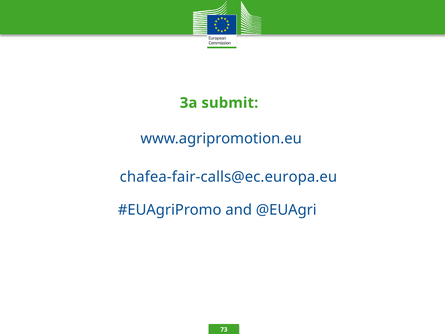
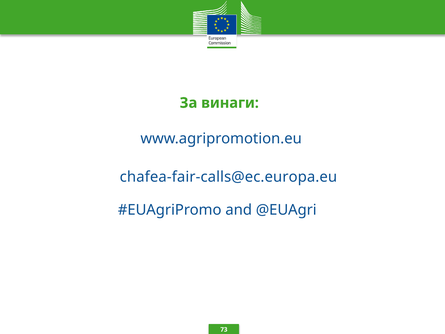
submit: submit -> винаги (230, 103)
